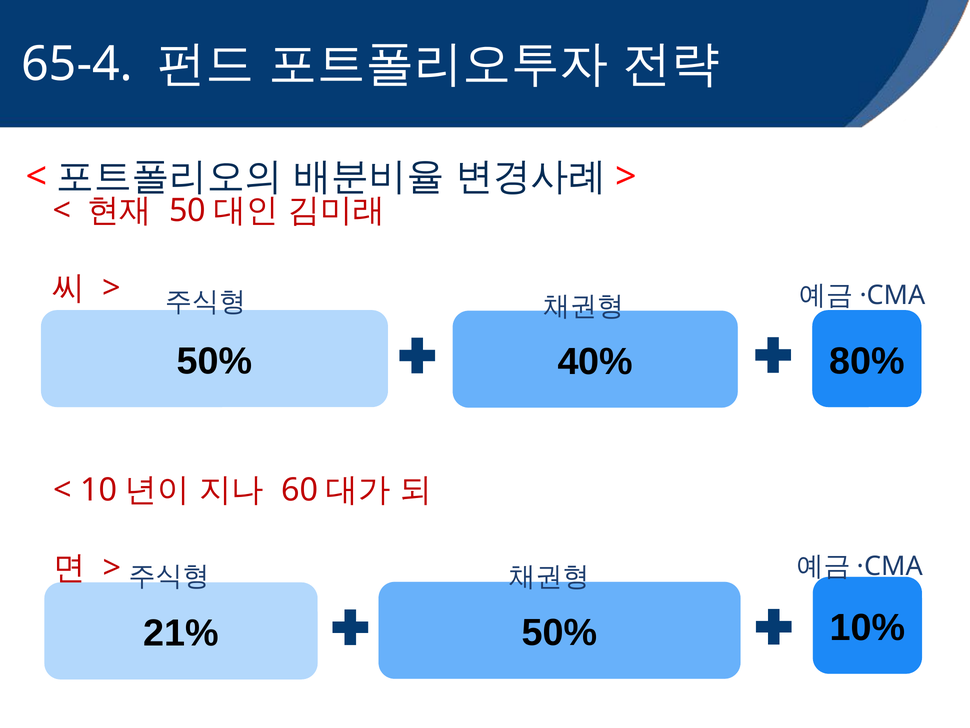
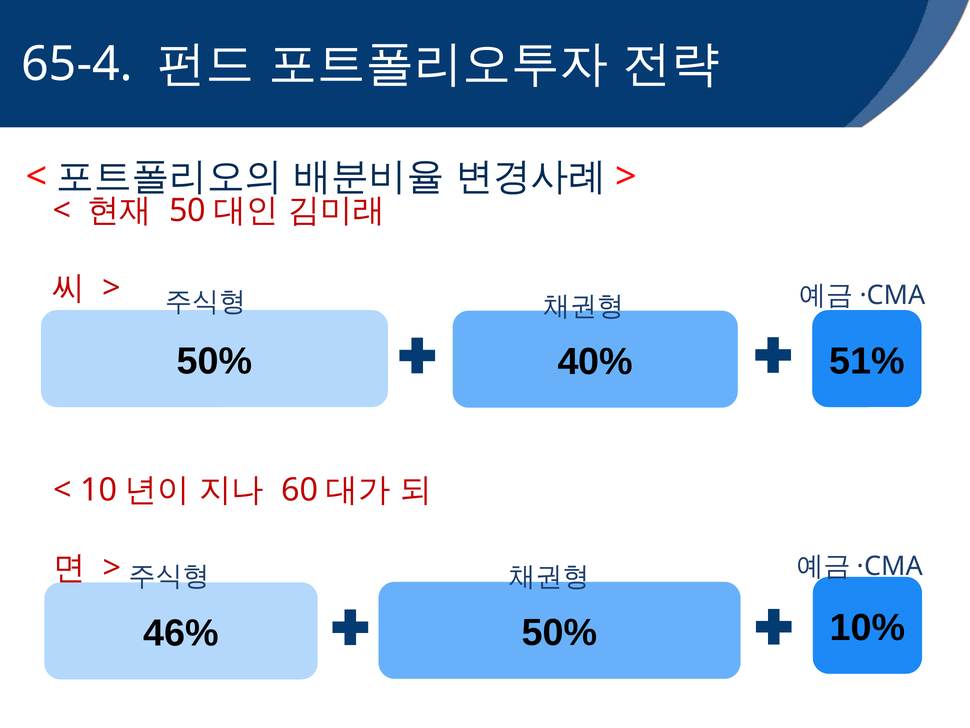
80%: 80% -> 51% (867, 361)
21%: 21% -> 46% (181, 633)
